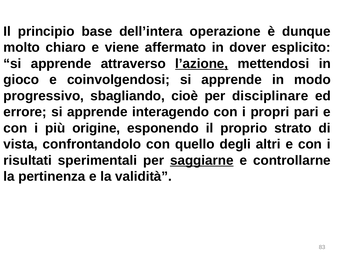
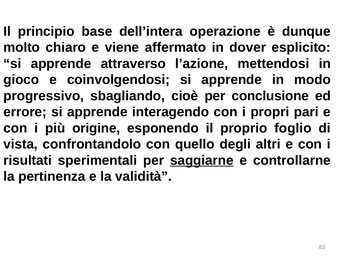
l’azione underline: present -> none (202, 64)
disciplinare: disciplinare -> conclusione (270, 96)
strato: strato -> foglio (293, 128)
